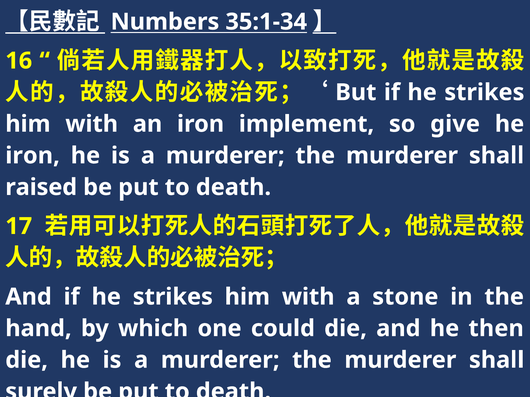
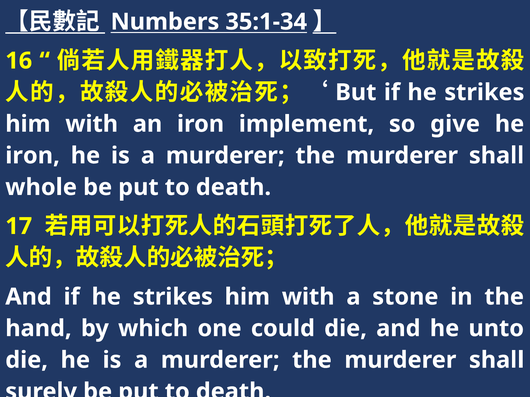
raised: raised -> whole (41, 187)
then: then -> unto (496, 329)
